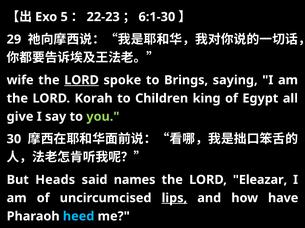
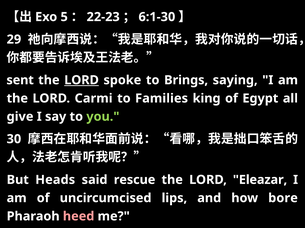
wife: wife -> sent (20, 80)
Korah: Korah -> Carmi (94, 99)
Children: Children -> Families (162, 99)
names: names -> rescue (135, 180)
lips underline: present -> none (174, 199)
have: have -> bore (283, 199)
heed colour: light blue -> pink (79, 217)
